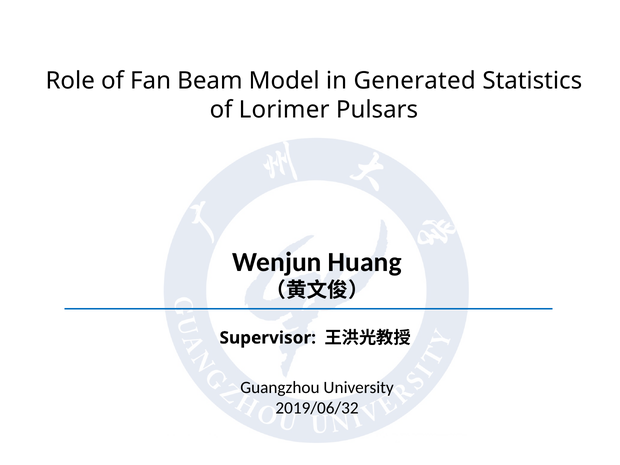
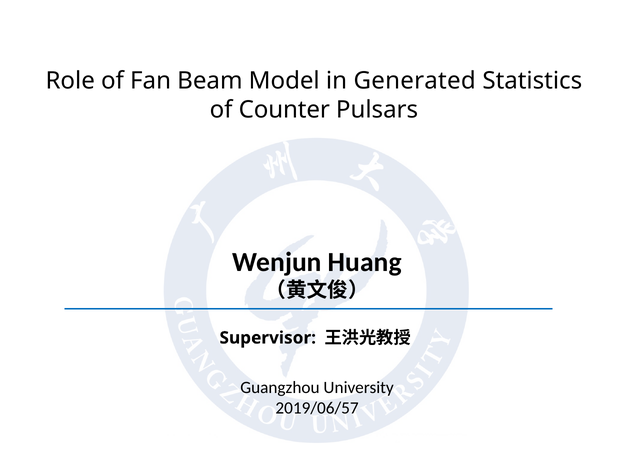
Lorimer: Lorimer -> Counter (284, 110)
2019/06/32: 2019/06/32 -> 2019/06/57 (317, 408)
